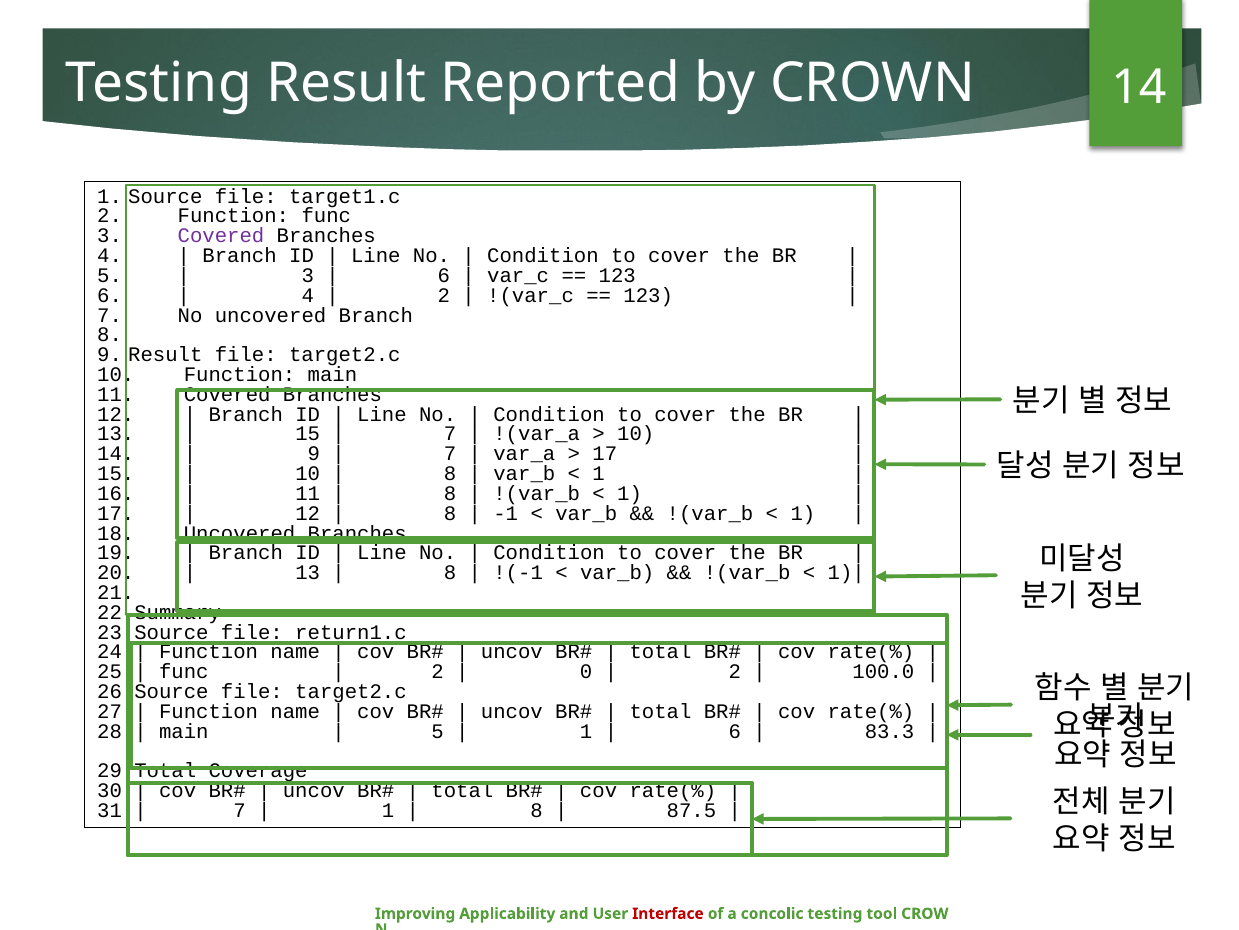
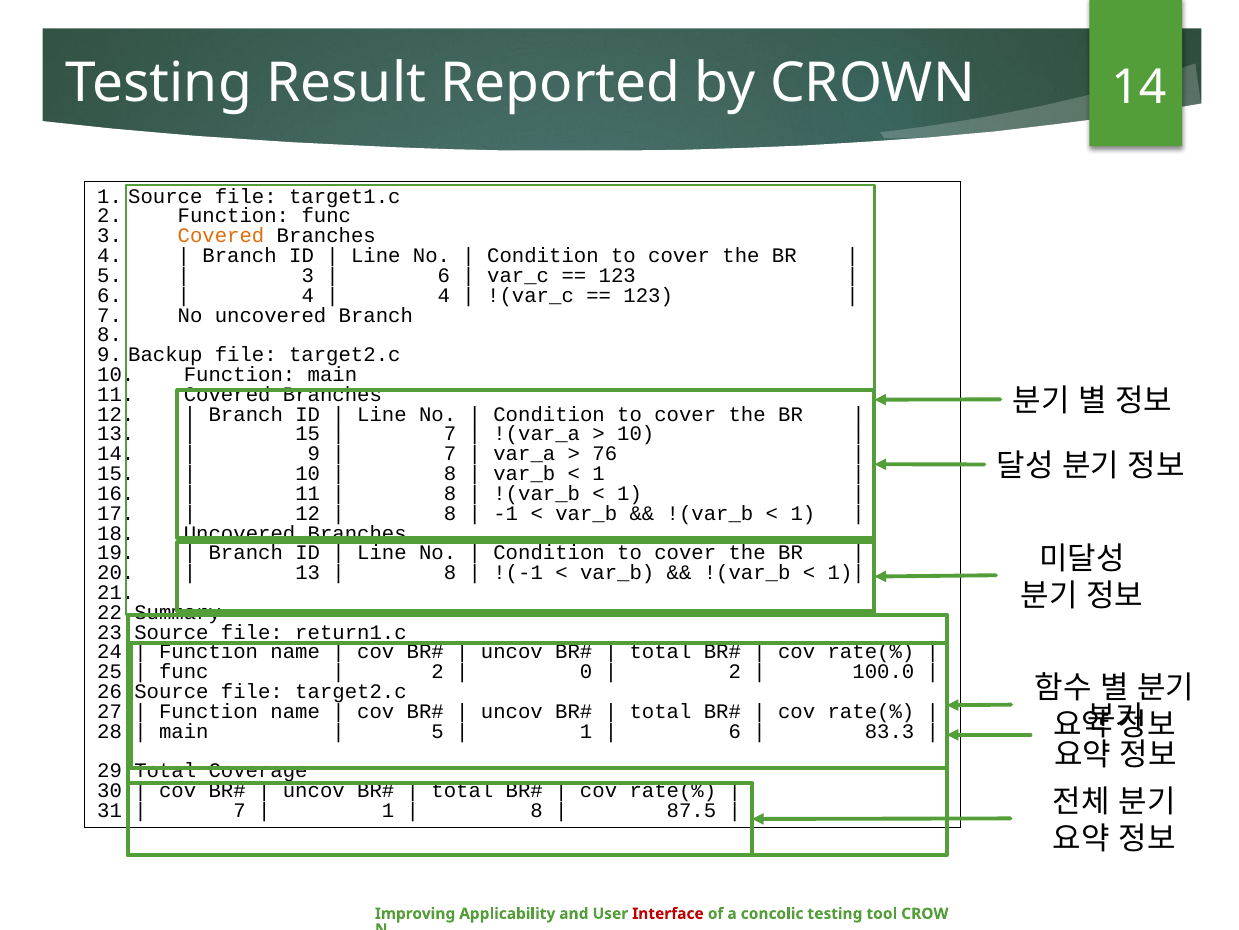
Covered colour: purple -> orange (221, 236)
2: 2 -> 4 (444, 295)
9 Result: Result -> Backup (165, 355)
17: 17 -> 76 (605, 454)
